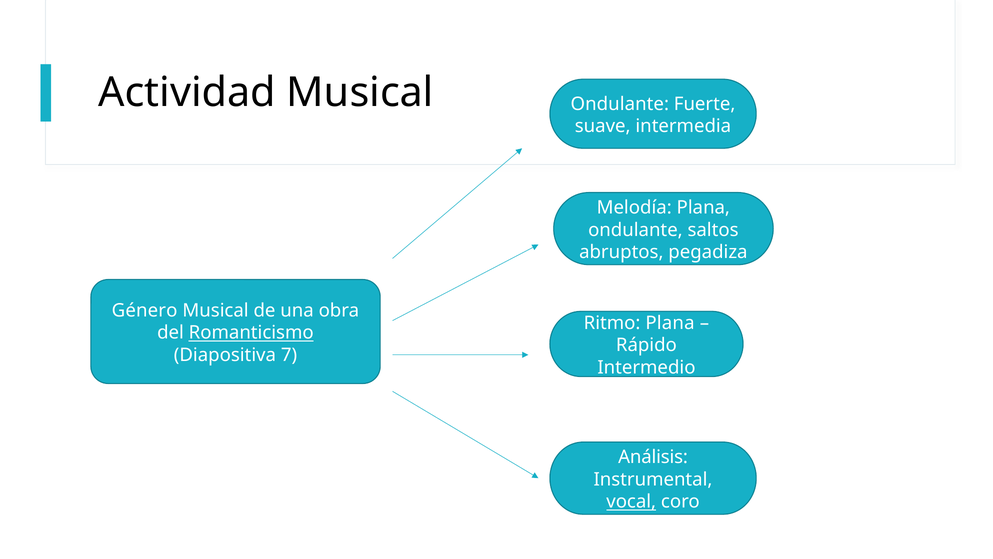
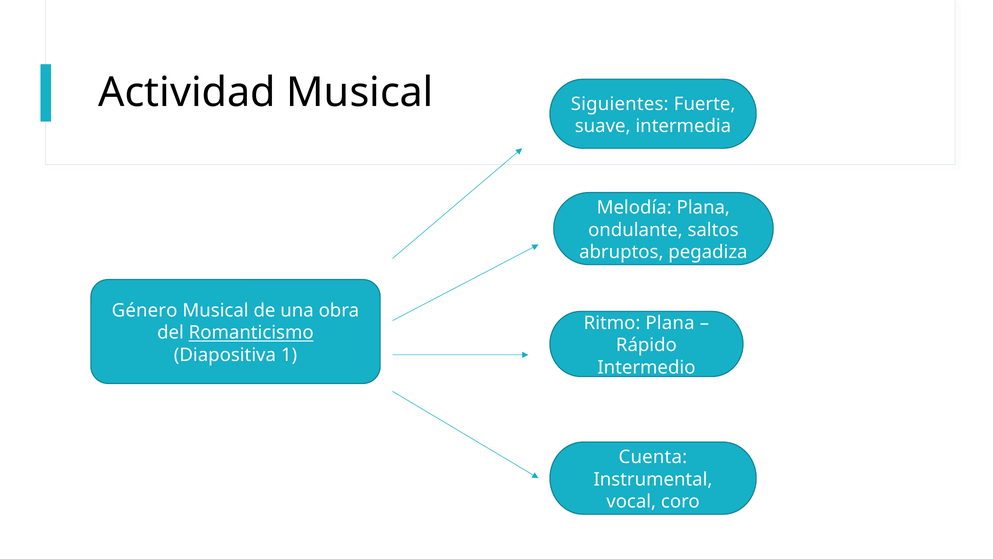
Ondulante: Ondulante -> Siguientes (620, 104)
7: 7 -> 1 (289, 355)
Análisis: Análisis -> Cuenta (653, 457)
vocal underline: present -> none (631, 501)
